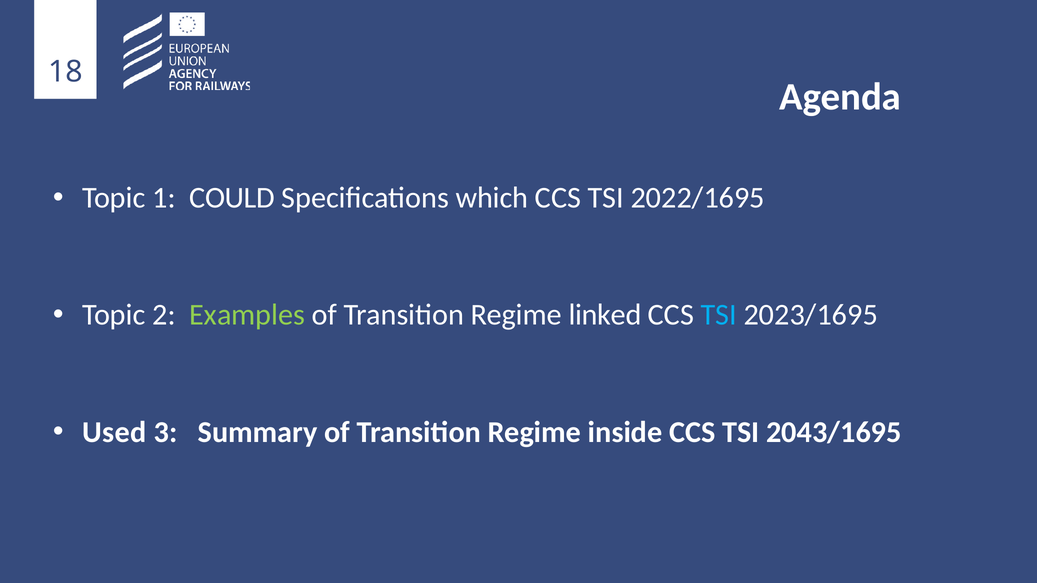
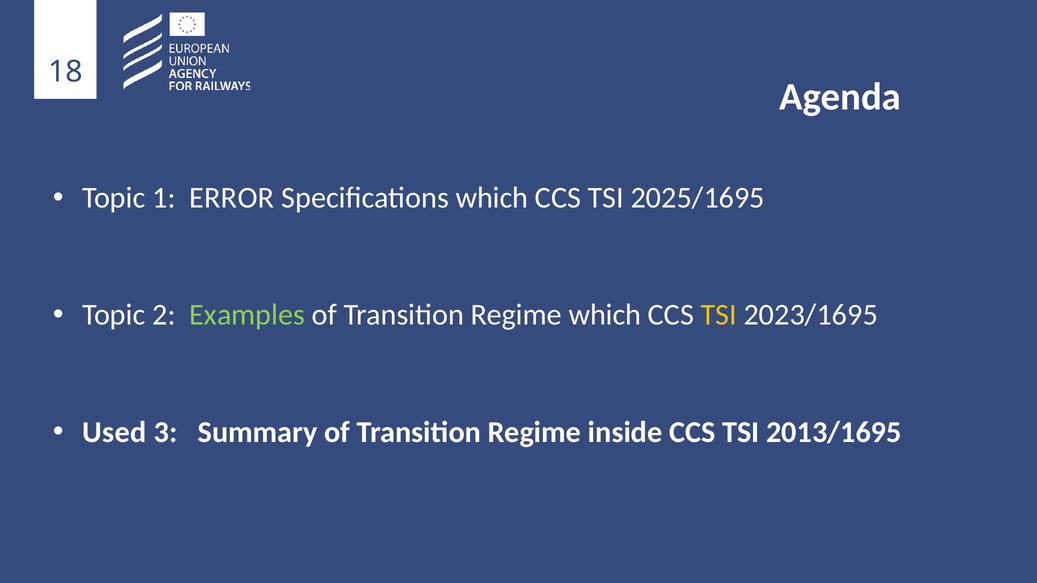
COULD: COULD -> ERROR (232, 198)
2022/1695: 2022/1695 -> 2025/1695 (698, 198)
Regime linked: linked -> which (605, 315)
TSI colour: light blue -> yellow (719, 315)
2043/1695: 2043/1695 -> 2013/1695 (834, 432)
